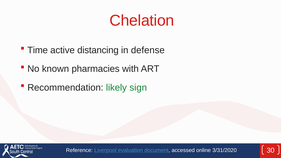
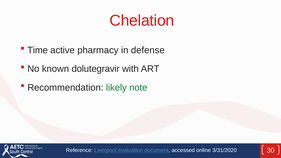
distancing: distancing -> pharmacy (98, 50)
pharmacies: pharmacies -> dolutegravir (96, 69)
sign: sign -> note (138, 88)
